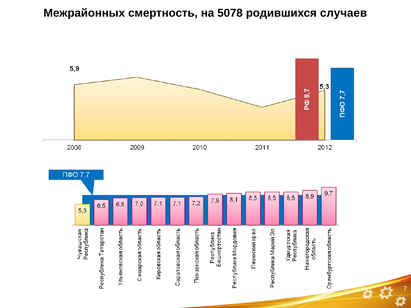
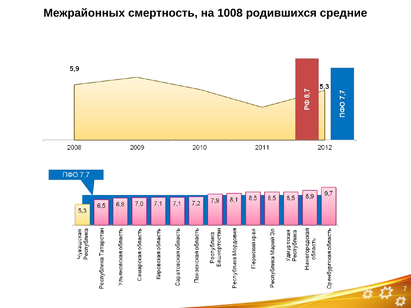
5078: 5078 -> 1008 (230, 13)
случаев: случаев -> средние (344, 13)
